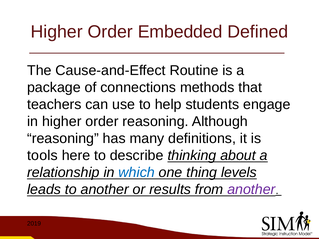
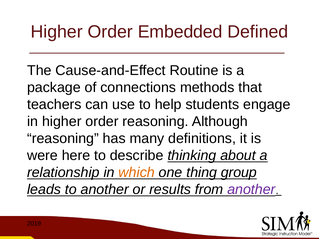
tools: tools -> were (42, 156)
which colour: blue -> orange (137, 173)
levels: levels -> group (239, 173)
